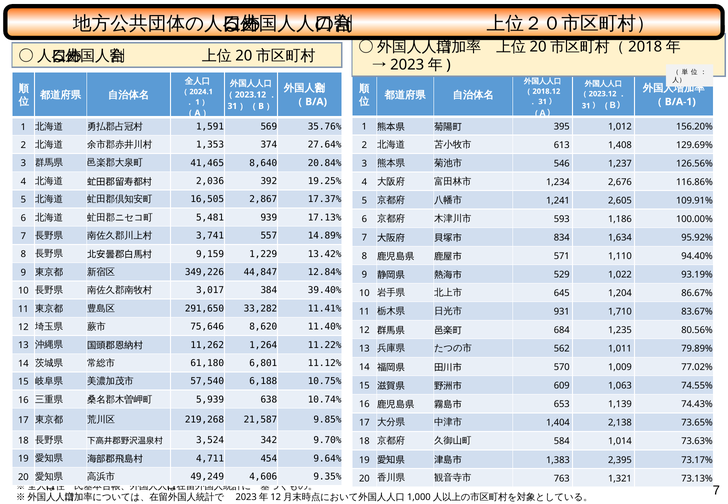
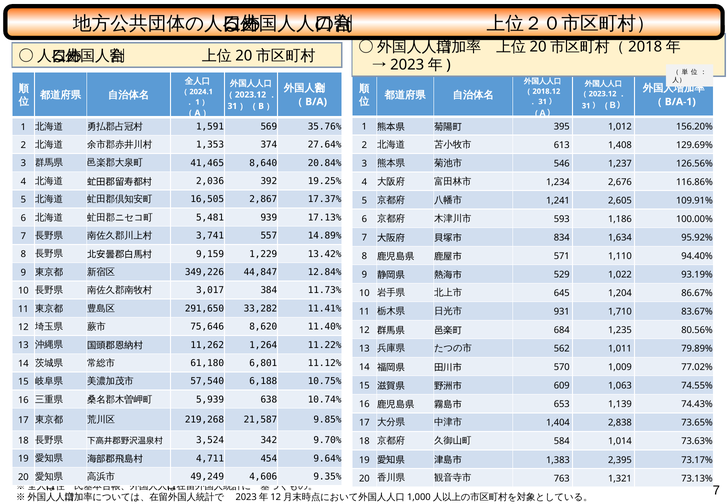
39.40%: 39.40% -> 11.73% (325, 290)
2,138: 2,138 -> 2,838 (620, 423)
